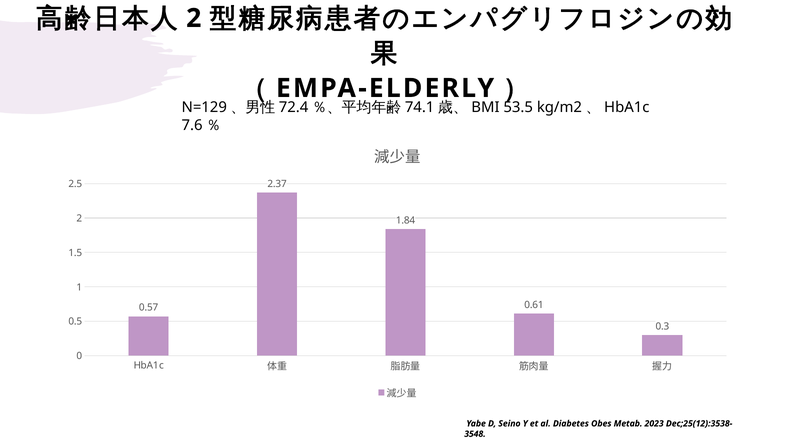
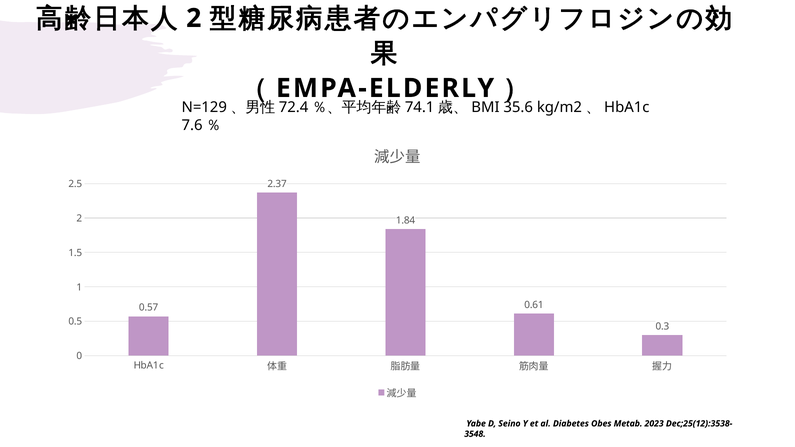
53.5: 53.5 -> 35.6 (518, 107)
